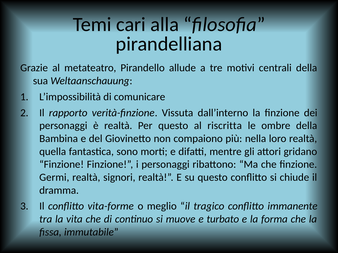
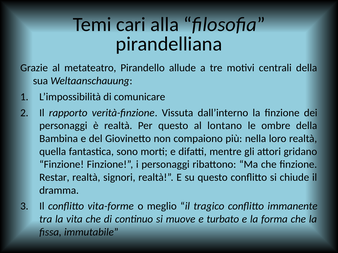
riscritta: riscritta -> lontano (225, 126)
Germi: Germi -> Restar (54, 178)
